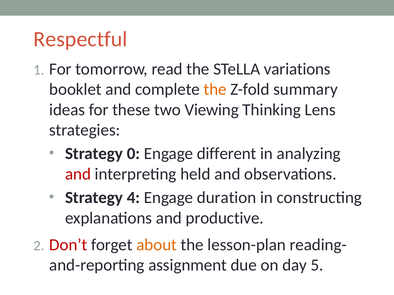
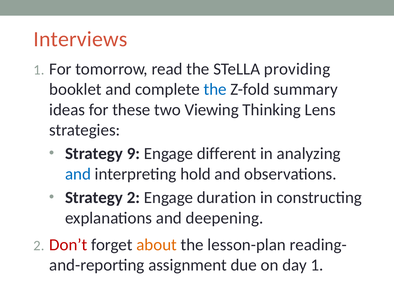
Respectful: Respectful -> Interviews (80, 39)
variations: variations -> providing (297, 69)
the colour: orange -> blue (215, 90)
0: 0 -> 9 (133, 154)
and colour: red -> blue (78, 174)
held: held -> hold (196, 174)
Strategy 4: 4 -> 2 (133, 198)
productive: productive -> deepening (225, 218)
day 5: 5 -> 1 (317, 266)
